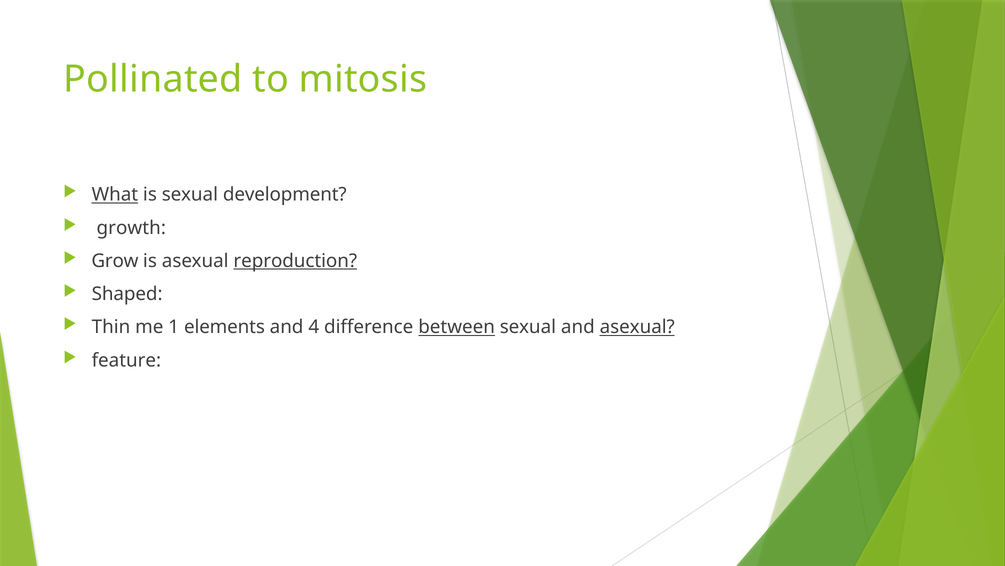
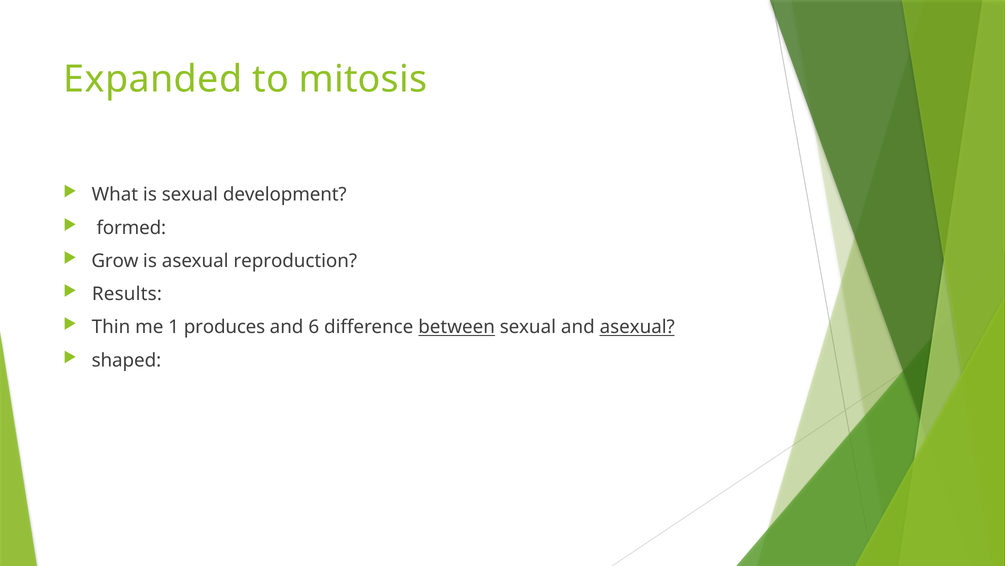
Pollinated: Pollinated -> Expanded (153, 79)
What underline: present -> none (115, 195)
growth: growth -> formed (131, 228)
reproduction underline: present -> none (295, 261)
Shaped: Shaped -> Results (127, 294)
elements: elements -> produces (225, 327)
4: 4 -> 6 (314, 327)
feature: feature -> shaped (126, 360)
